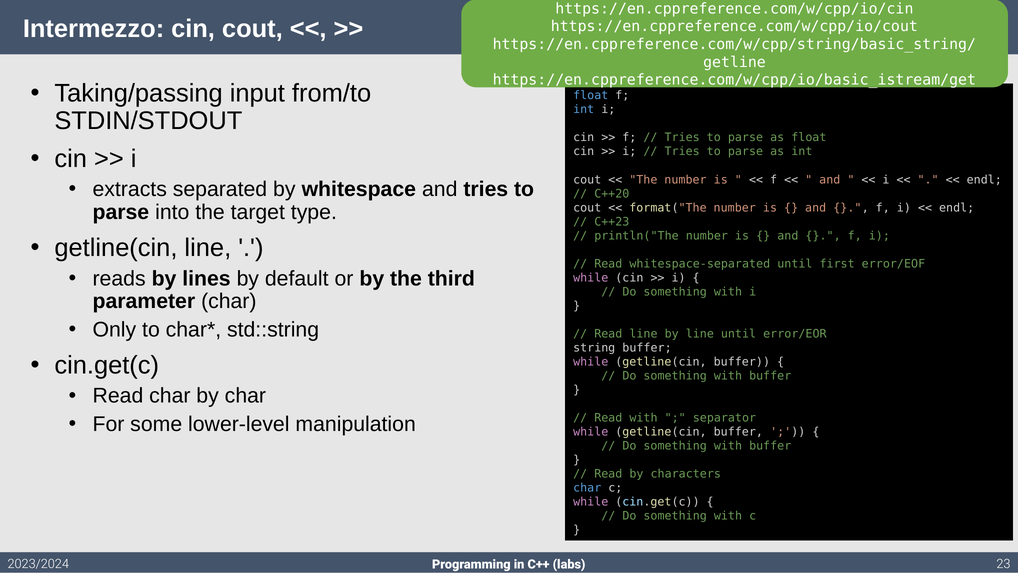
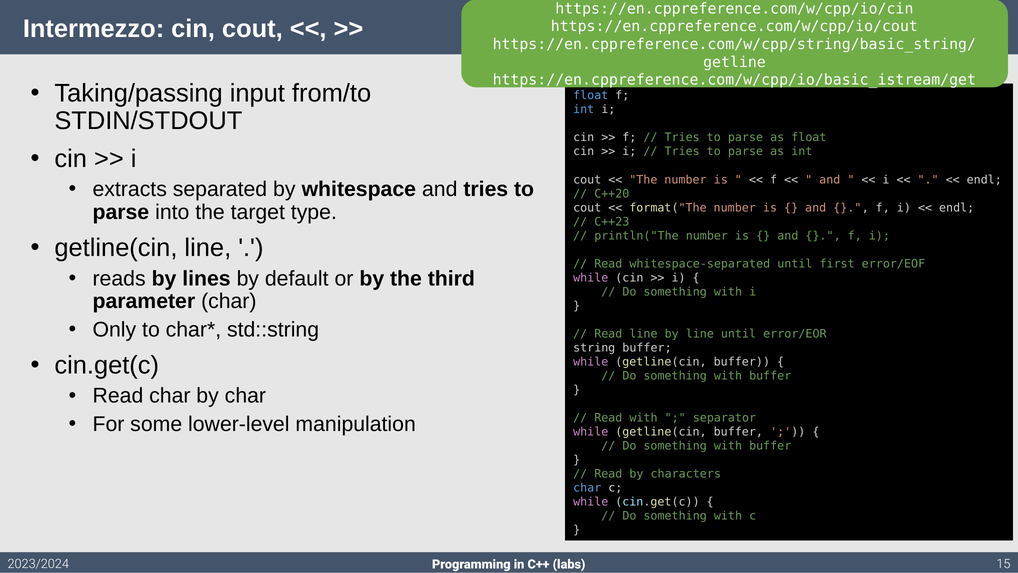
23: 23 -> 15 (1003, 563)
